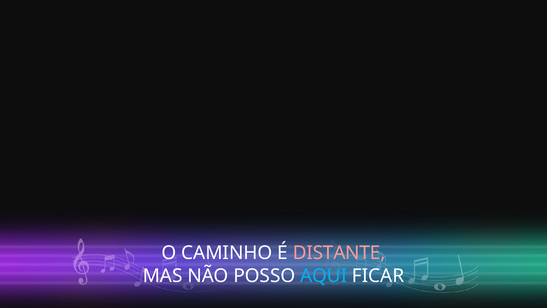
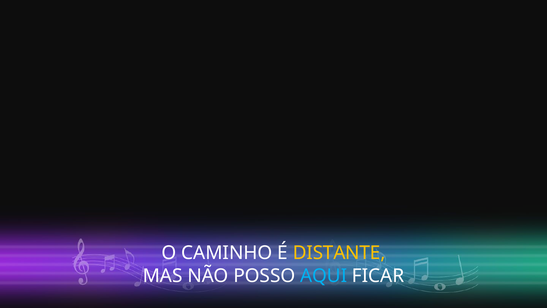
DISTANTE colour: pink -> yellow (339, 253)
